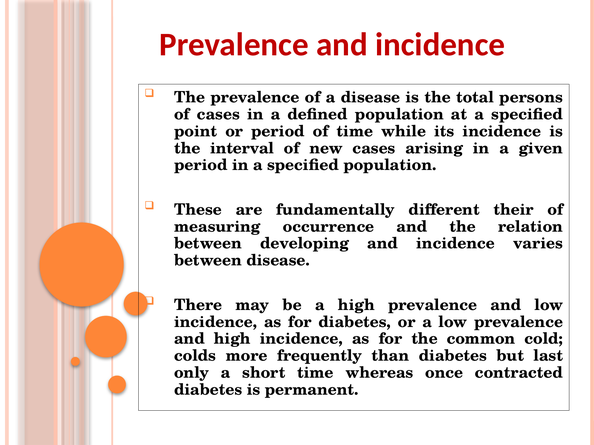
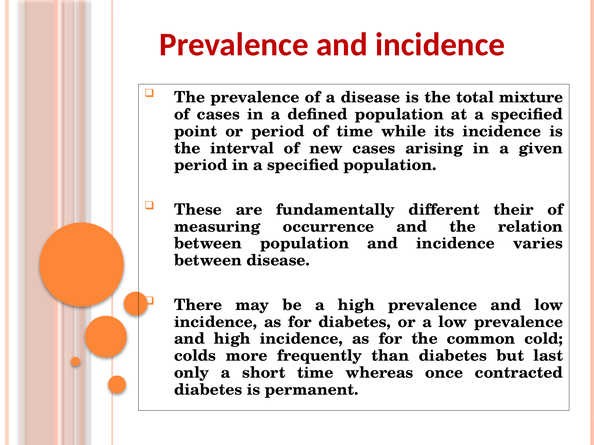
persons: persons -> mixture (531, 98)
between developing: developing -> population (305, 244)
